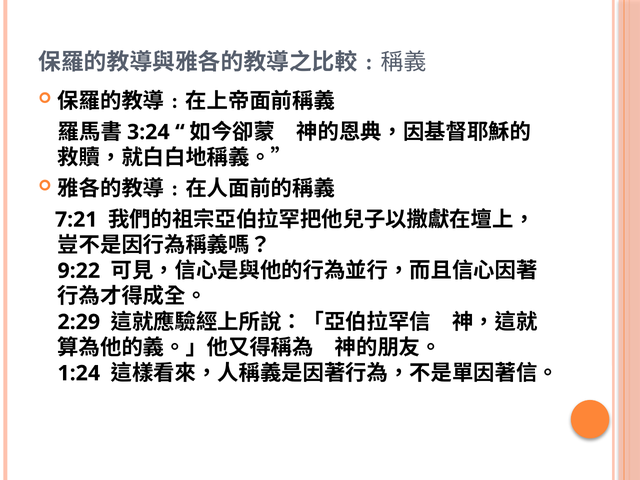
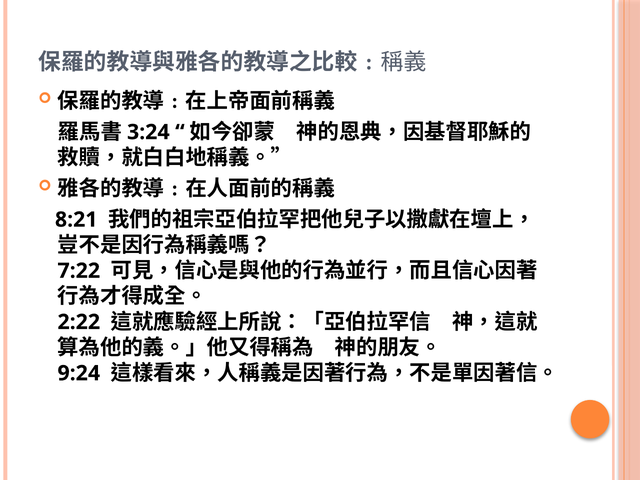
7:21: 7:21 -> 8:21 (76, 220)
9:22: 9:22 -> 7:22 (79, 271)
2:29: 2:29 -> 2:22 (79, 322)
1:24: 1:24 -> 9:24 (79, 373)
